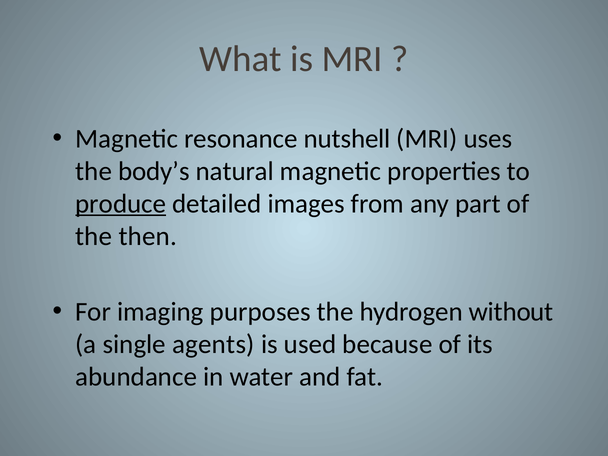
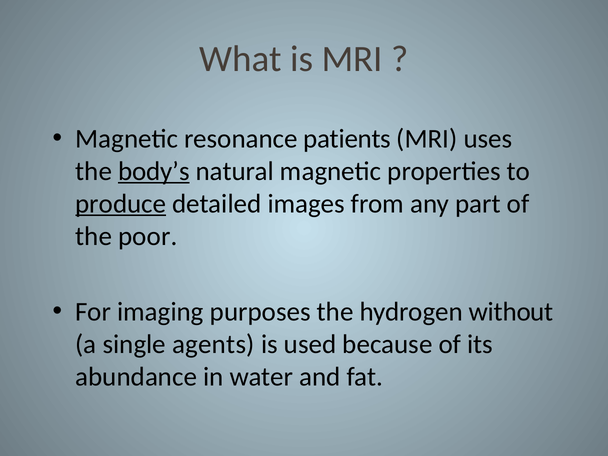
nutshell: nutshell -> patients (347, 139)
body’s underline: none -> present (154, 171)
then: then -> poor (148, 236)
